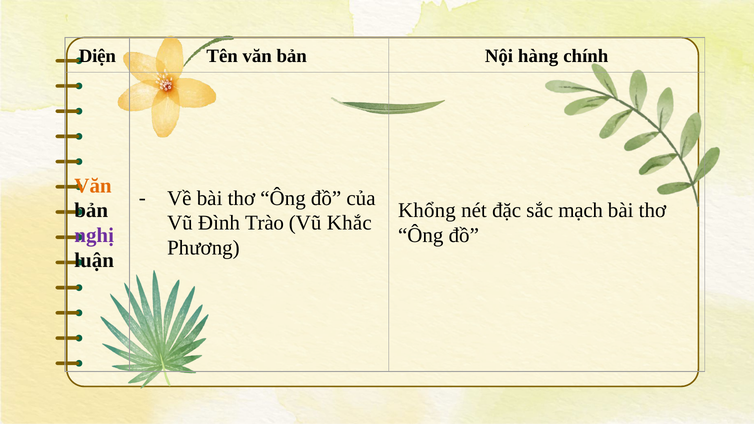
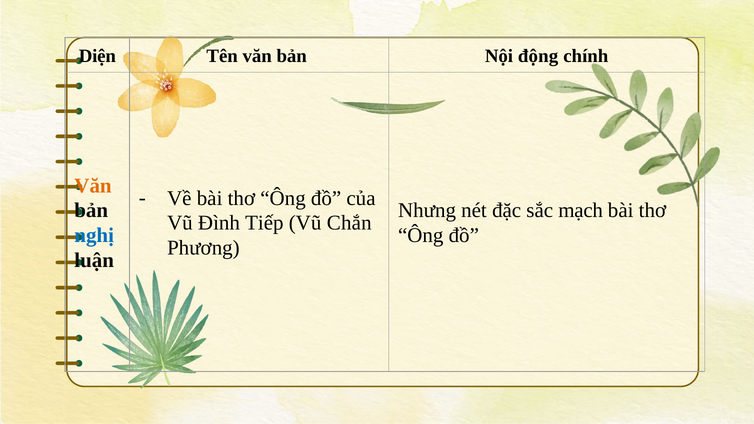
hàng: hàng -> động (538, 56)
Khổng: Khổng -> Nhưng (427, 211)
Trào: Trào -> Tiếp (264, 223)
Khắc: Khắc -> Chắn (349, 223)
nghị colour: purple -> blue (94, 235)
